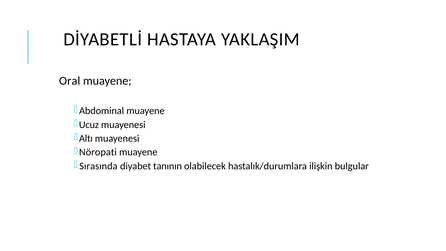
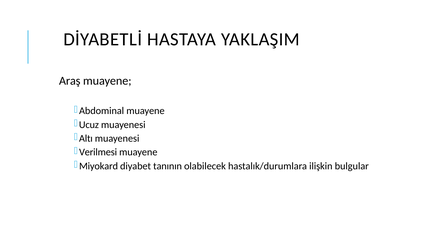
Oral: Oral -> Araş (70, 81)
Nöropati: Nöropati -> Verilmesi (98, 152)
Sırasında: Sırasında -> Miyokard (99, 166)
